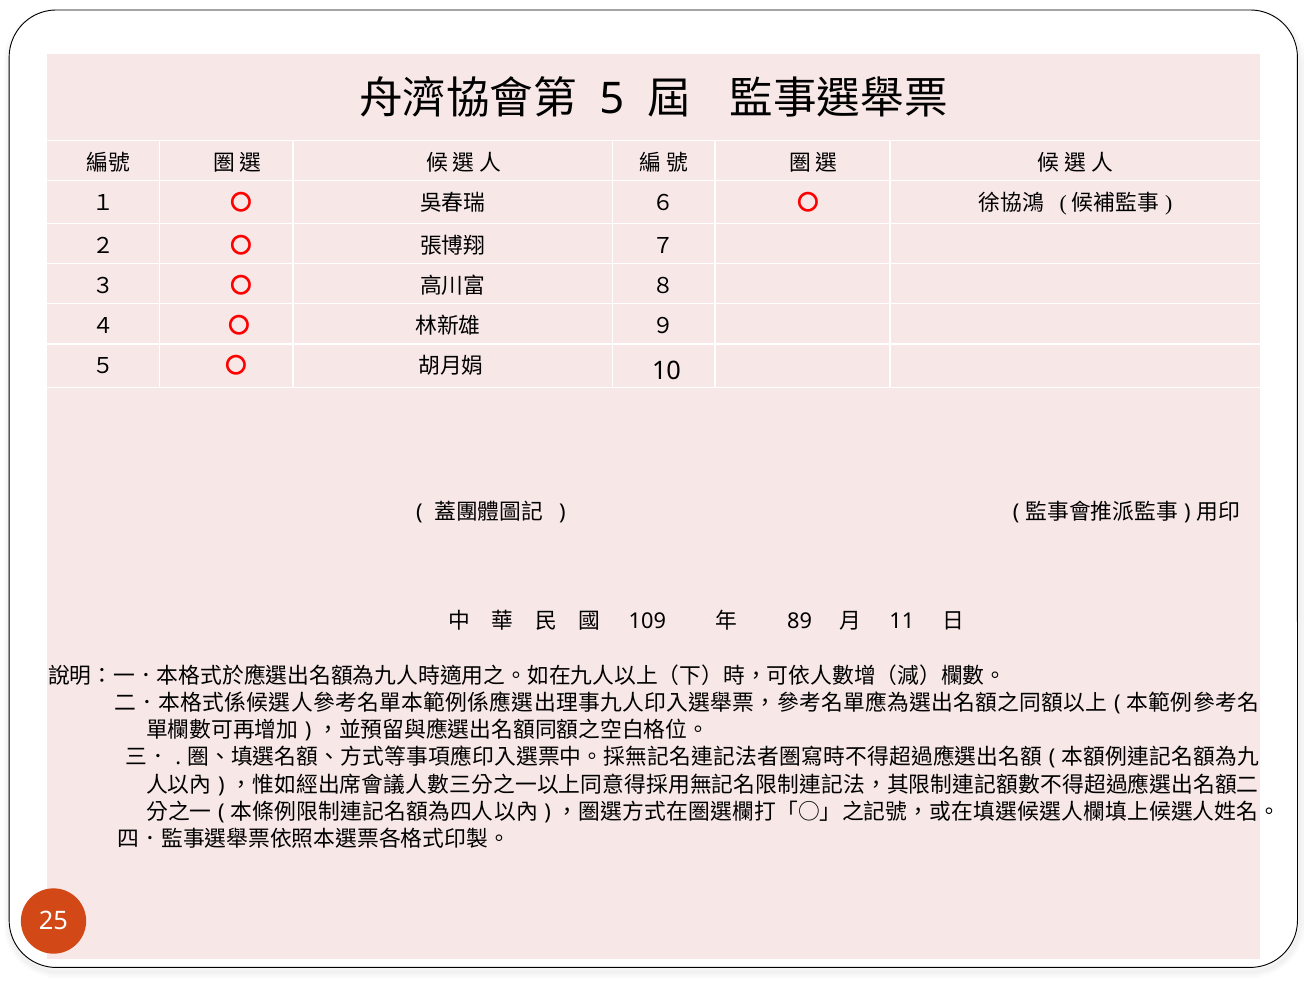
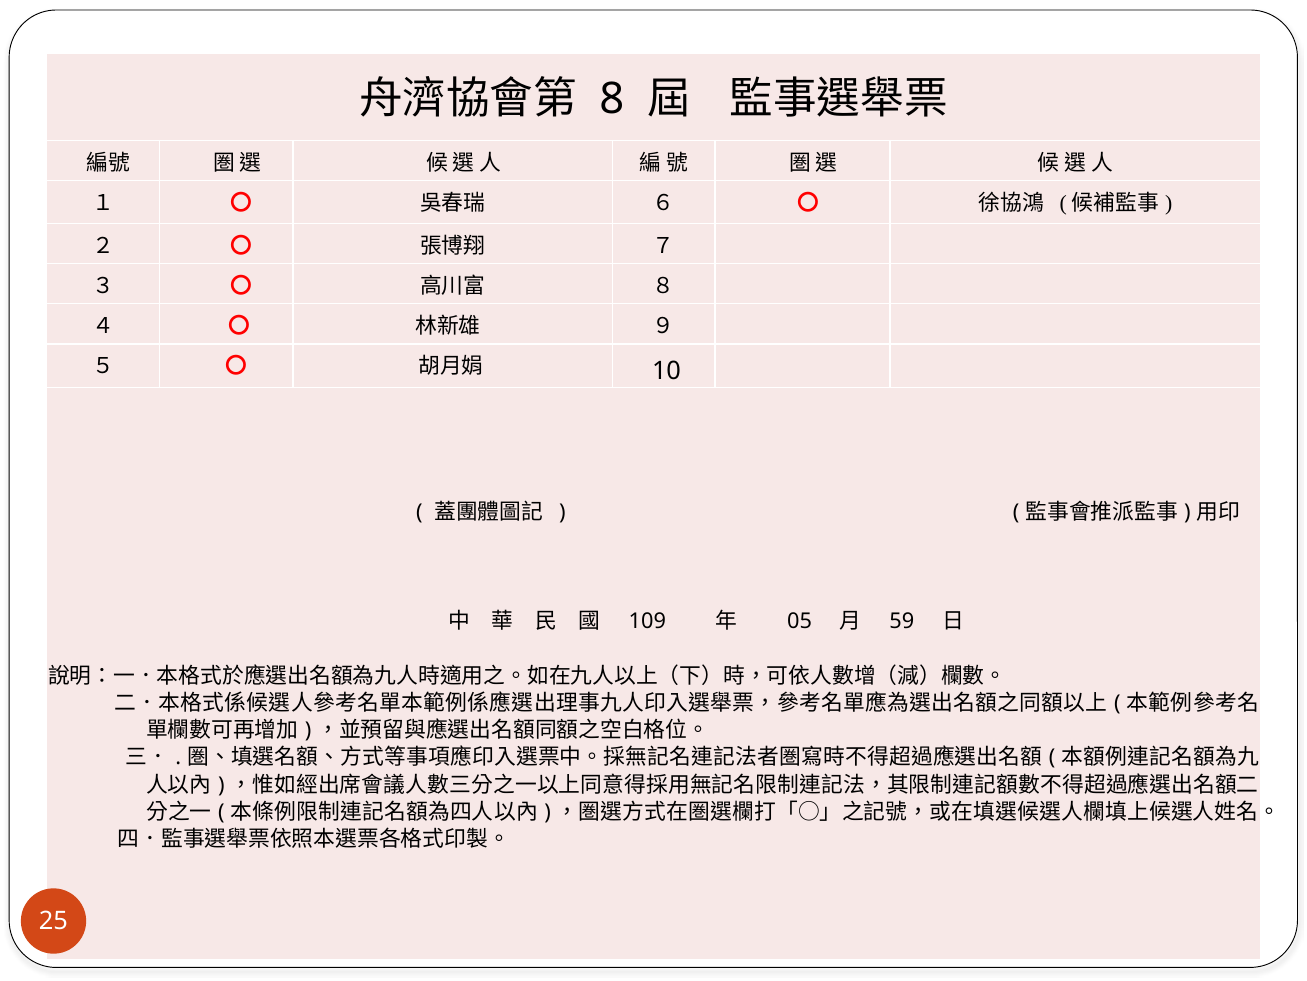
5: 5 -> 8 (612, 99)
89: 89 -> 05 (800, 621)
11: 11 -> 59 (902, 621)
